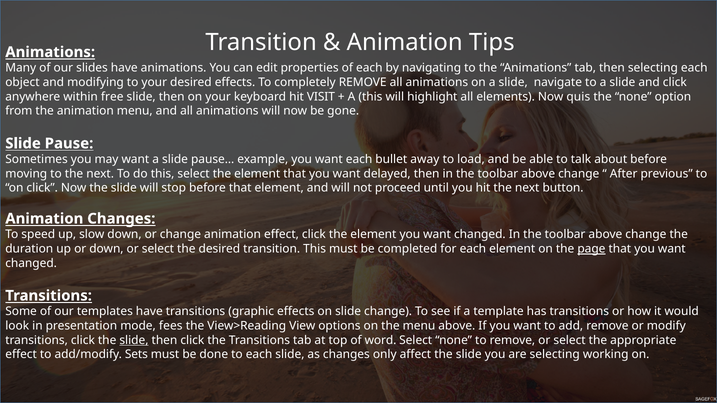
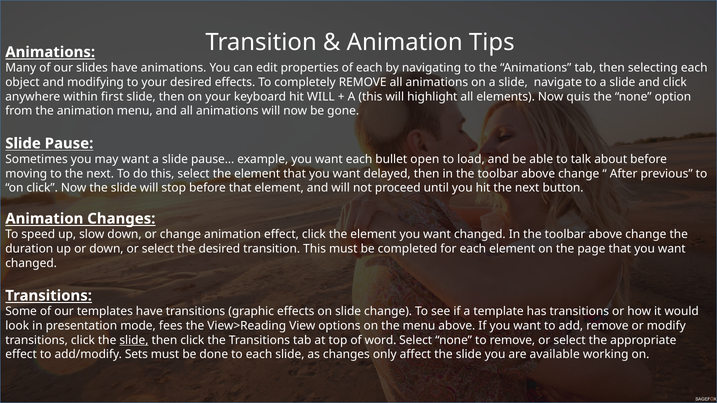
free: free -> first (112, 97)
hit VISIT: VISIT -> WILL (321, 97)
away: away -> open (425, 159)
page underline: present -> none (591, 249)
are selecting: selecting -> available (555, 355)
